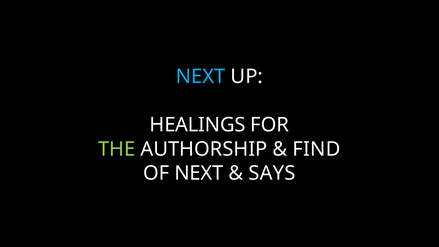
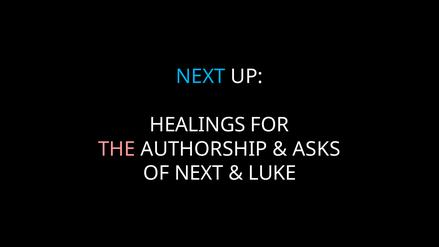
THE colour: light green -> pink (117, 149)
FIND: FIND -> ASKS (317, 149)
SAYS: SAYS -> LUKE (272, 173)
